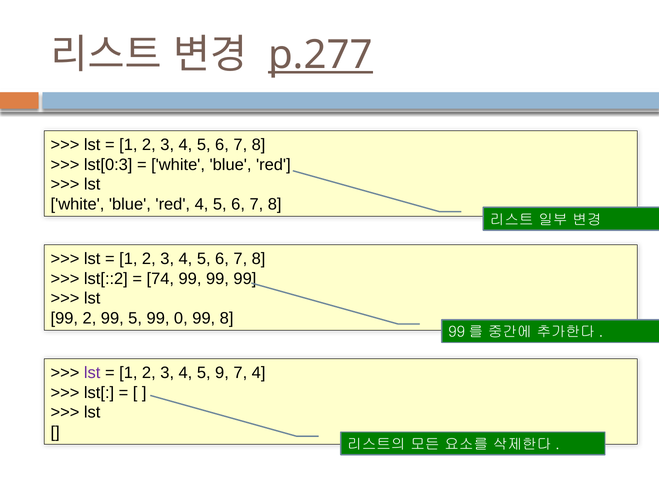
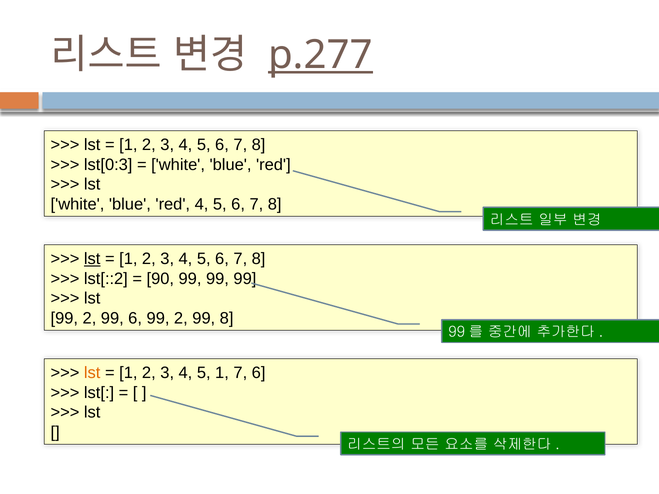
lst underline: none -> present (92, 259)
74: 74 -> 90 (160, 279)
99 5: 5 -> 6 (135, 318)
0: 0 -> 2 (181, 318)
lst colour: purple -> orange (92, 373)
5 9: 9 -> 1 (222, 373)
7 4: 4 -> 6 (259, 373)
